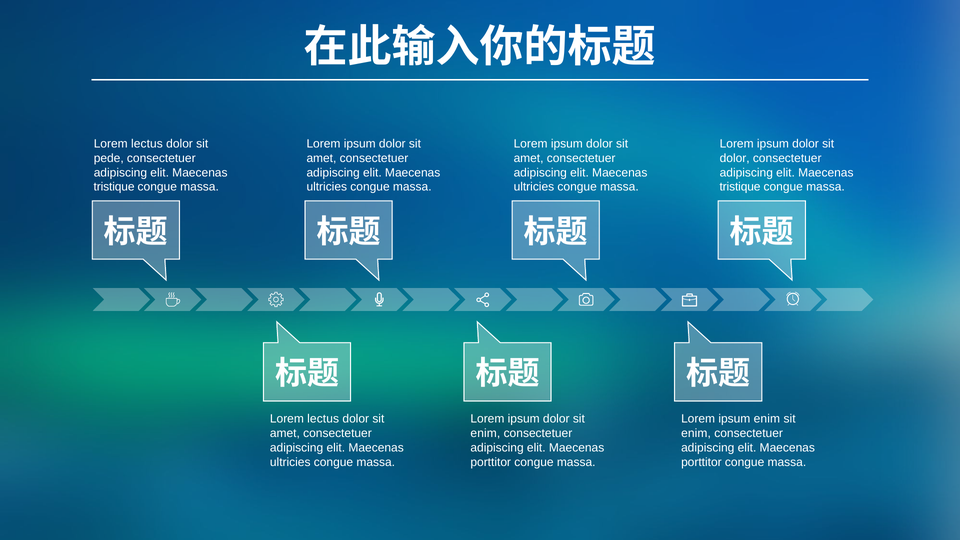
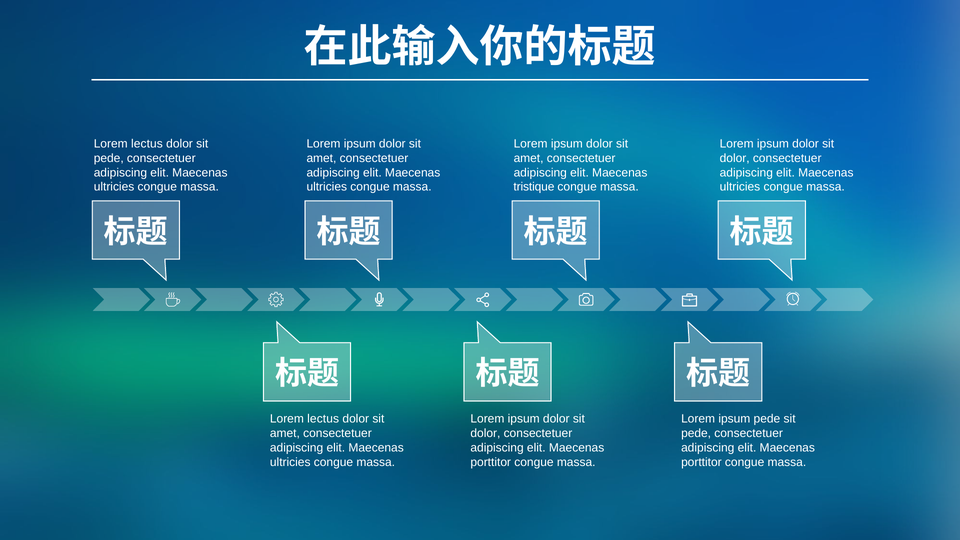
tristique: tristique -> ultricies (114, 187)
ultricies: ultricies -> tristique (534, 187)
tristique: tristique -> ultricies (740, 187)
ipsum enim: enim -> pede (767, 419)
enim: enim -> dolor (485, 433)
enim: enim -> pede (696, 433)
